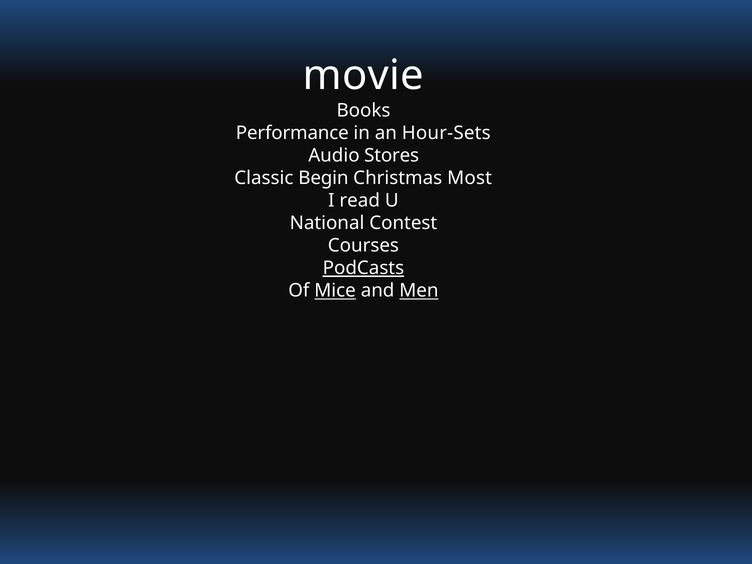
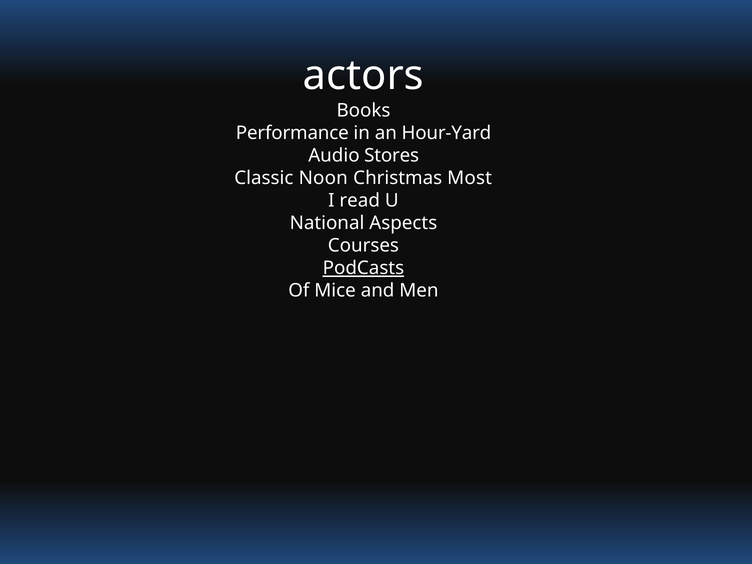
movie: movie -> actors (363, 76)
Hour-Sets: Hour-Sets -> Hour-Yard (446, 133)
Begin: Begin -> Noon (323, 178)
Contest: Contest -> Aspects (403, 223)
Mice underline: present -> none (335, 291)
Men underline: present -> none (419, 291)
